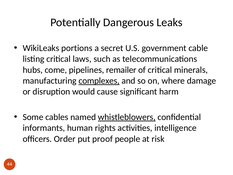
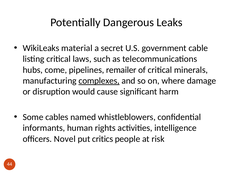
portions: portions -> material (77, 48)
whistleblowers underline: present -> none (127, 117)
Order: Order -> Novel (65, 139)
proof: proof -> critics (103, 139)
